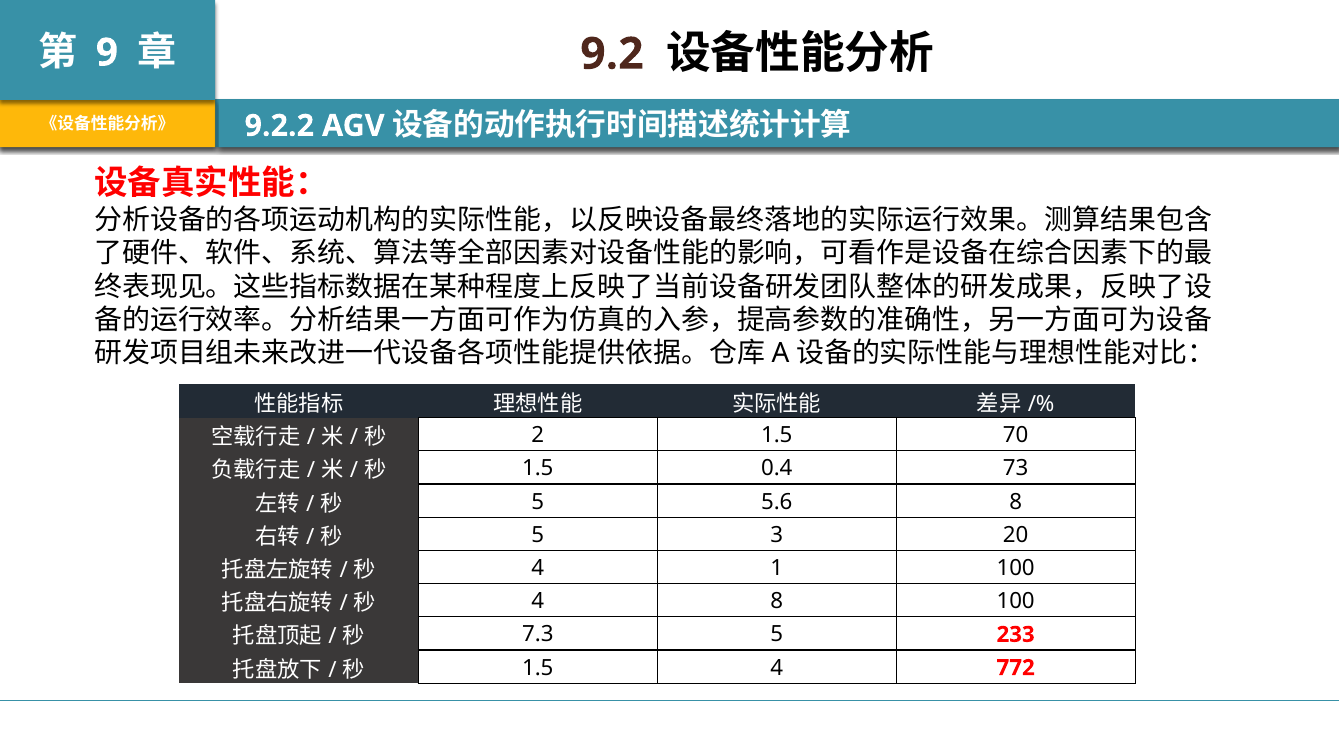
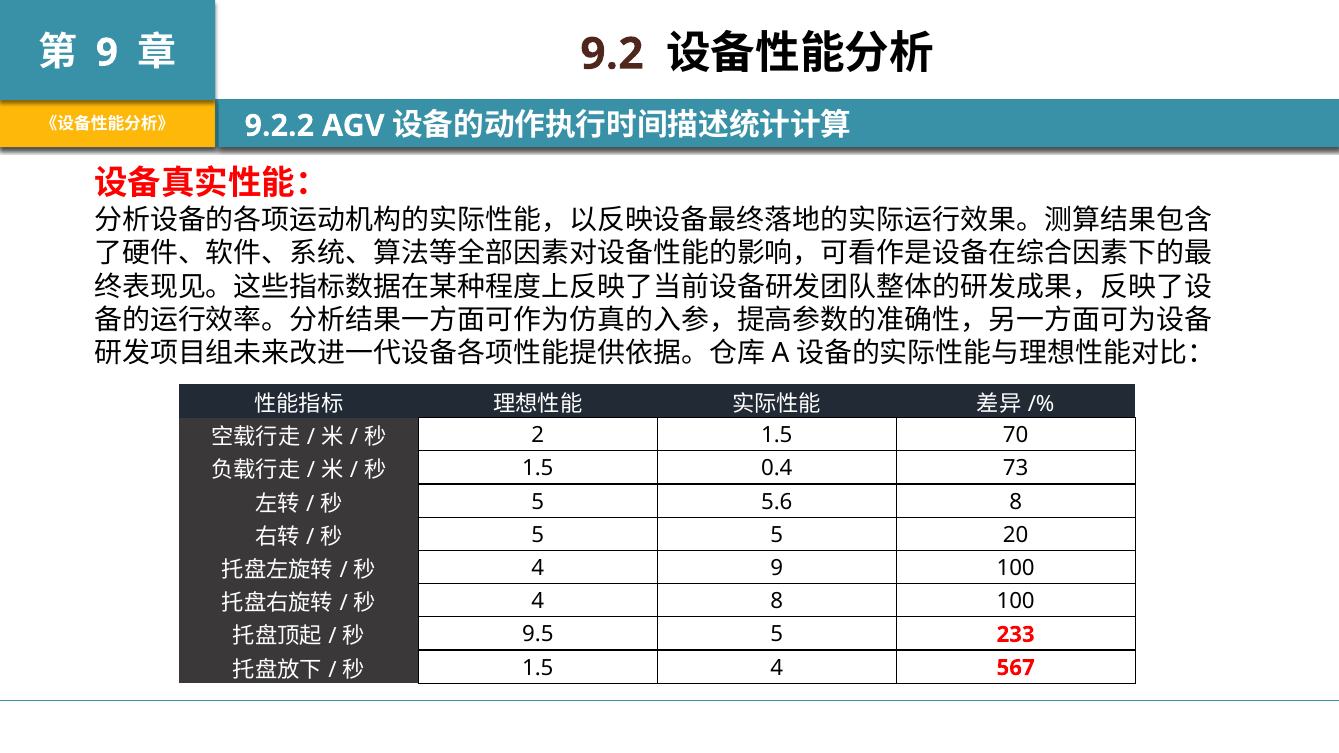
5 3: 3 -> 5 (777, 535)
4 1: 1 -> 9 (777, 568)
7.3: 7.3 -> 9.5 (538, 635)
772: 772 -> 567 (1016, 668)
